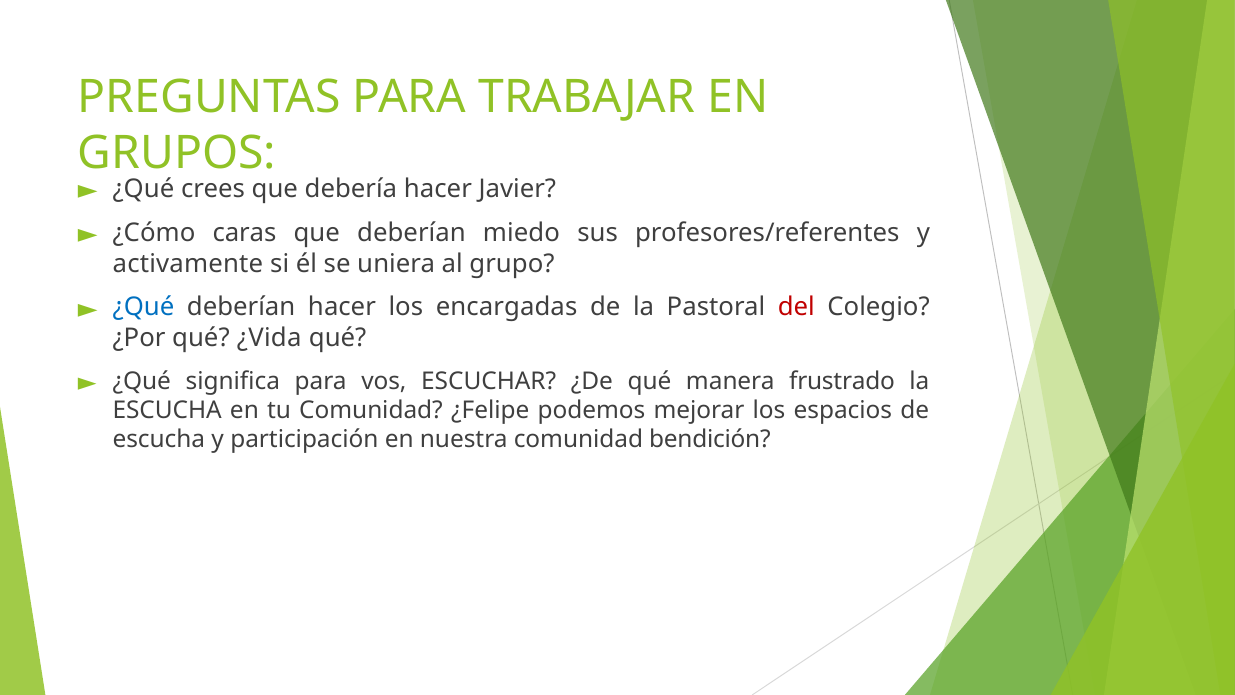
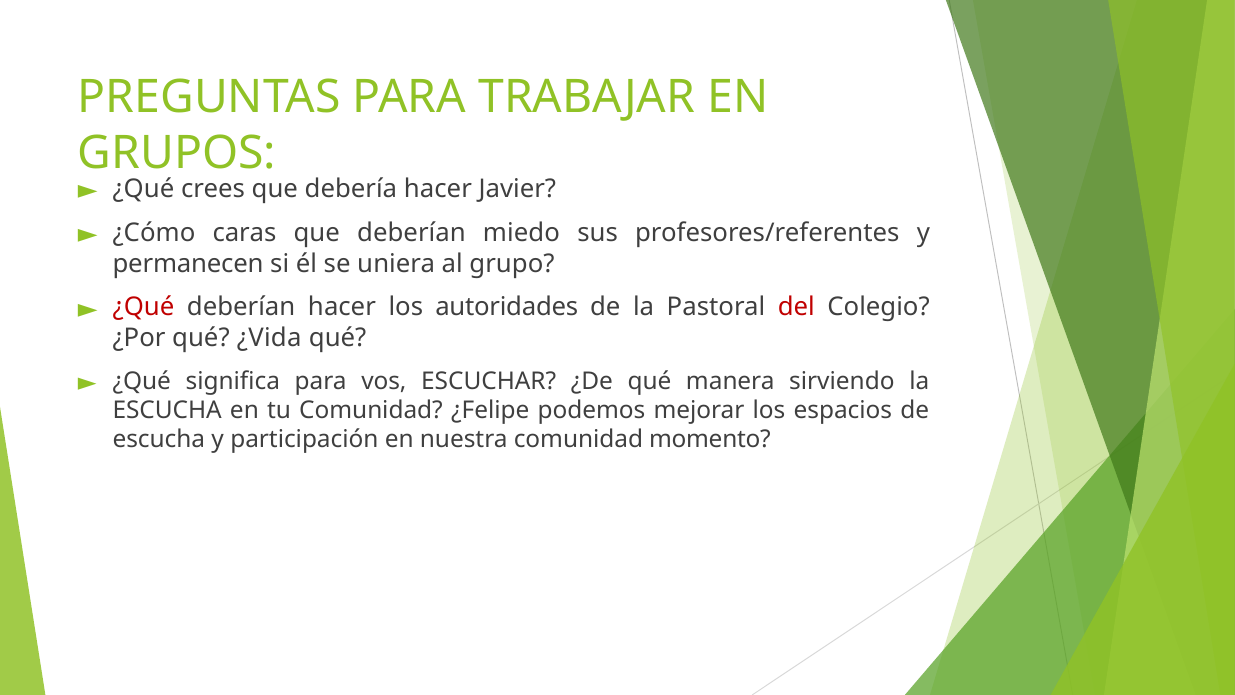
activamente: activamente -> permanecen (188, 263)
¿Qué colour: blue -> red (143, 307)
encargadas: encargadas -> autoridades (507, 307)
frustrado: frustrado -> sirviendo (842, 381)
bendición: bendición -> momento (710, 440)
